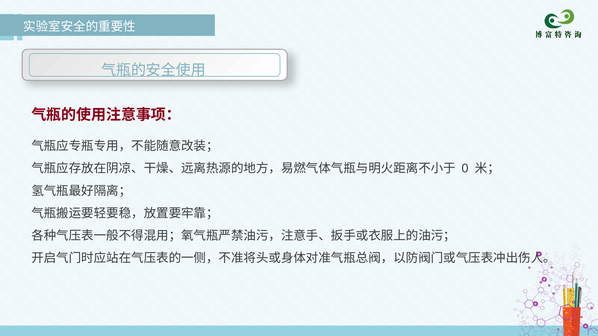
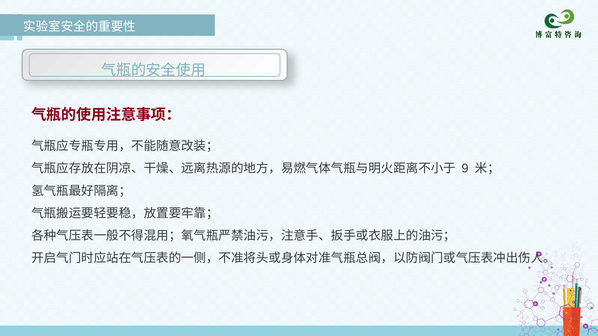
0: 0 -> 9 (465, 169)
